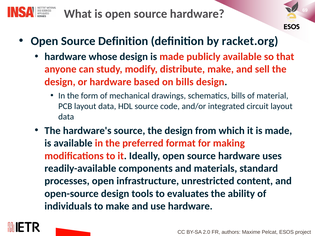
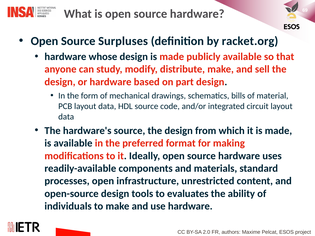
Source Definition: Definition -> Surpluses (123, 41)
on bills: bills -> part (185, 82)
